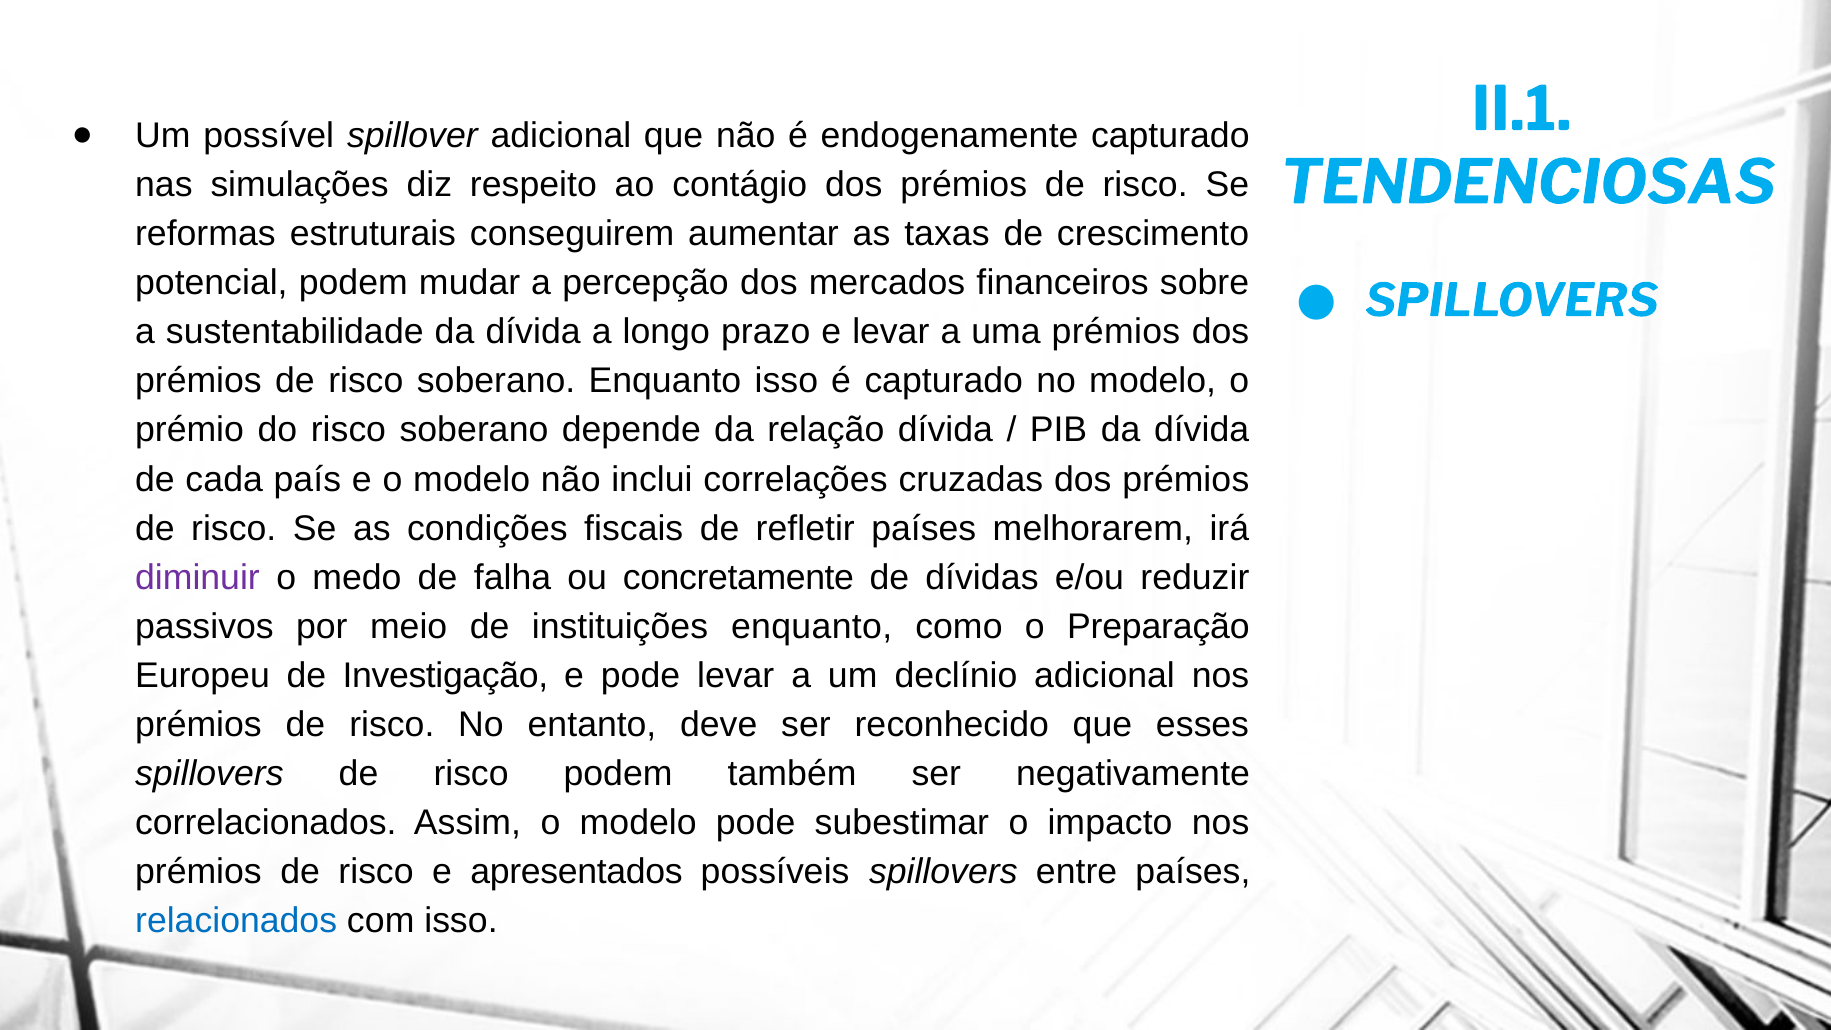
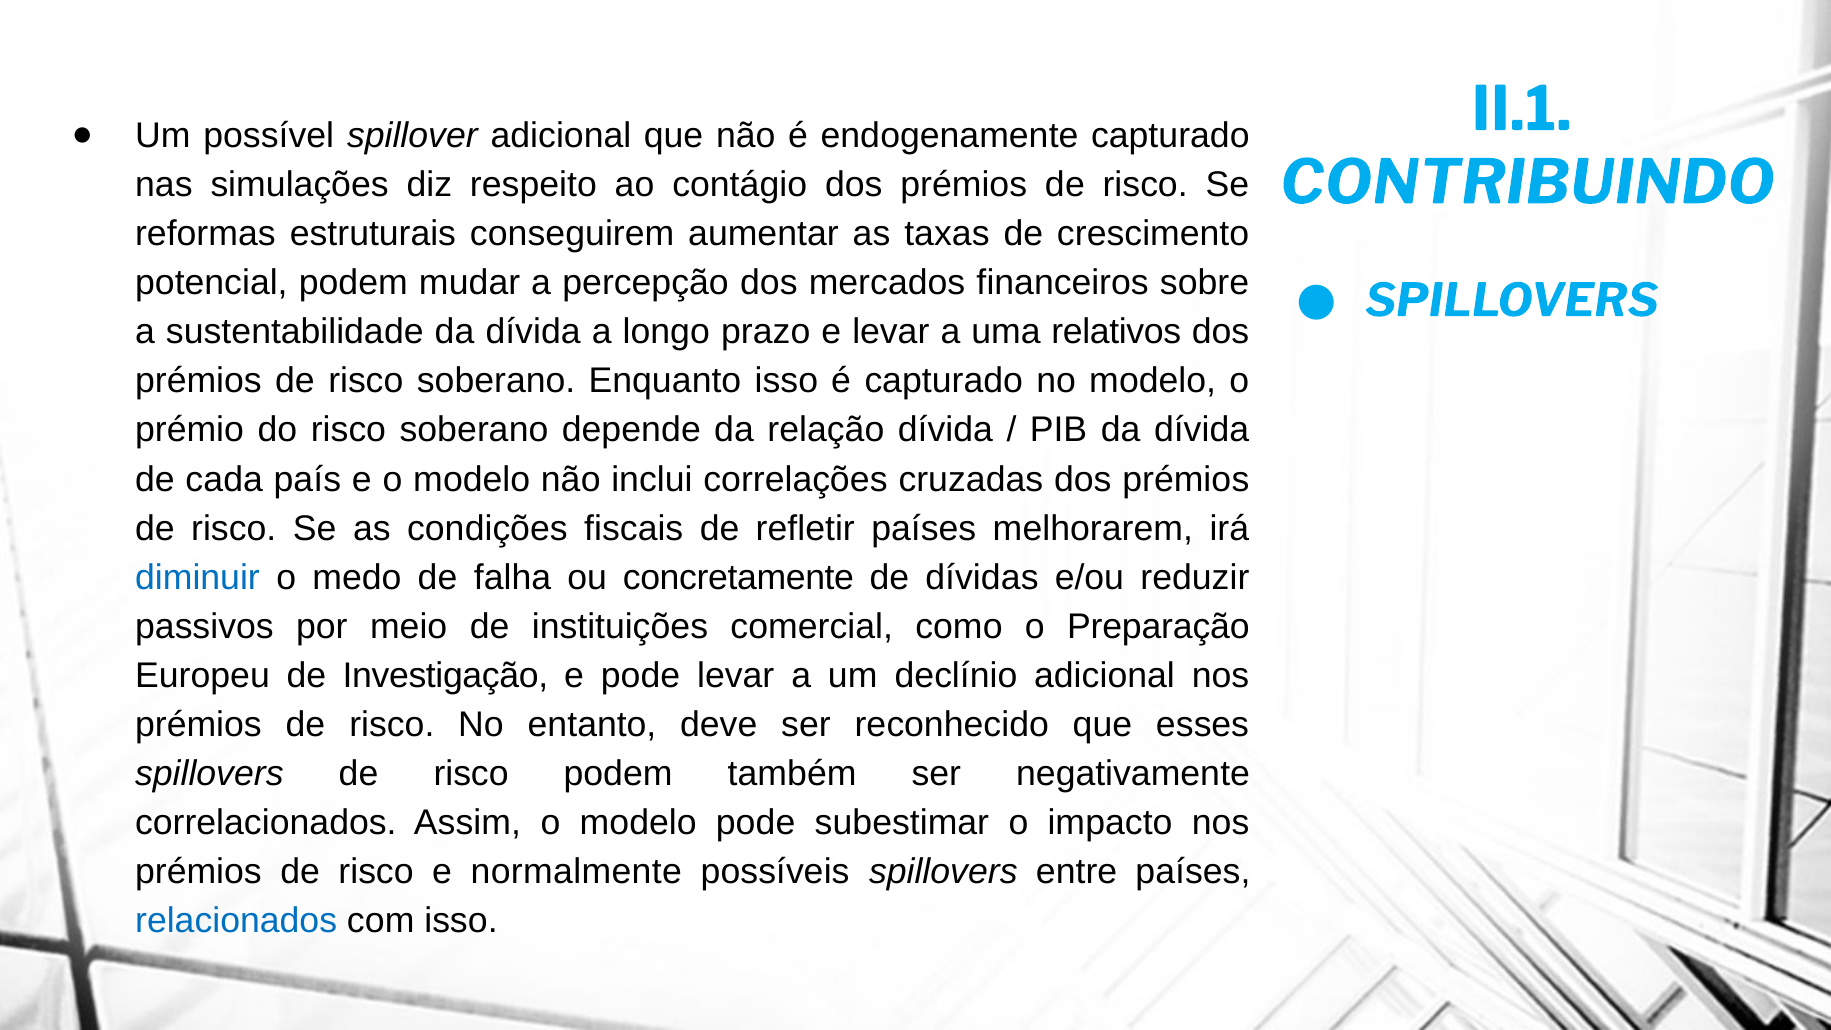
TENDENCIOSAS: TENDENCIOSAS -> CONTRIBUINDO (1527, 183)
uma prémios: prémios -> relativos (1116, 332)
diminuir colour: purple -> blue (197, 577)
instituições enquanto: enquanto -> comercial (812, 627)
apresentados: apresentados -> normalmente (576, 872)
